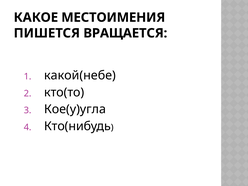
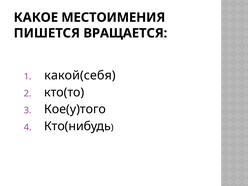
какой(небе: какой(небе -> какой(себя (80, 75)
Кое(у)угла: Кое(у)угла -> Кое(у)того (75, 109)
